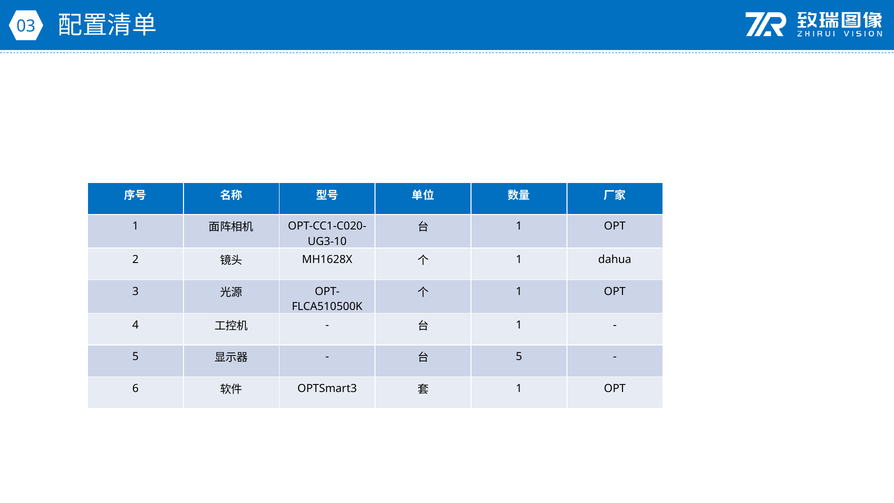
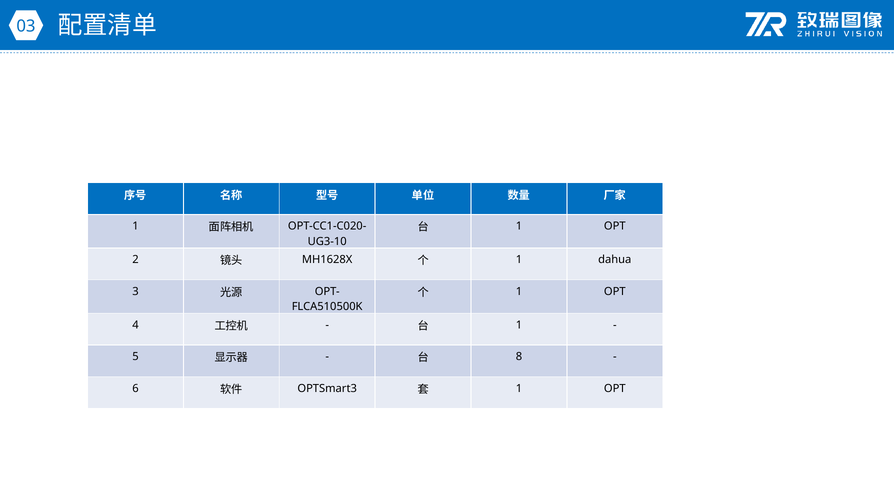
5: 5 -> 8 (519, 357)
